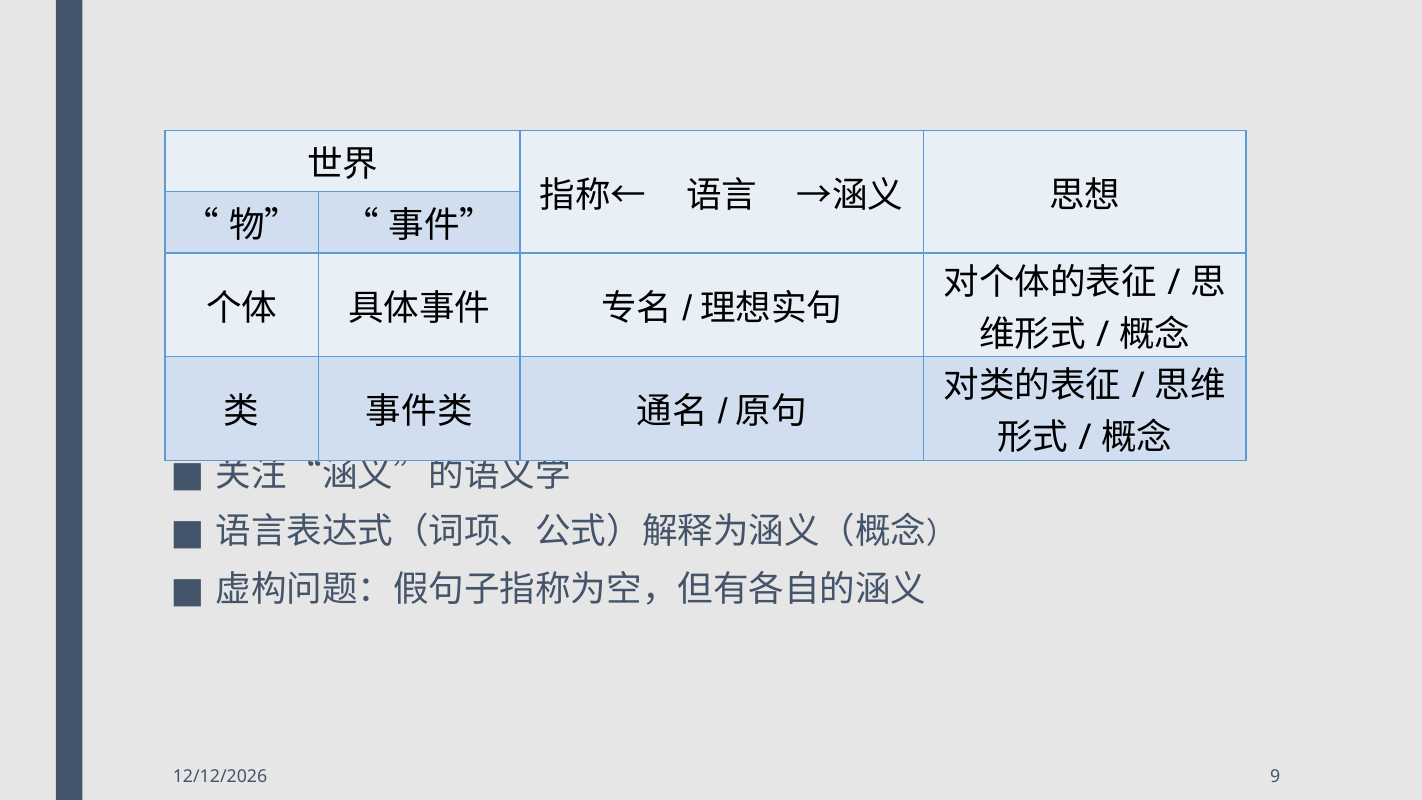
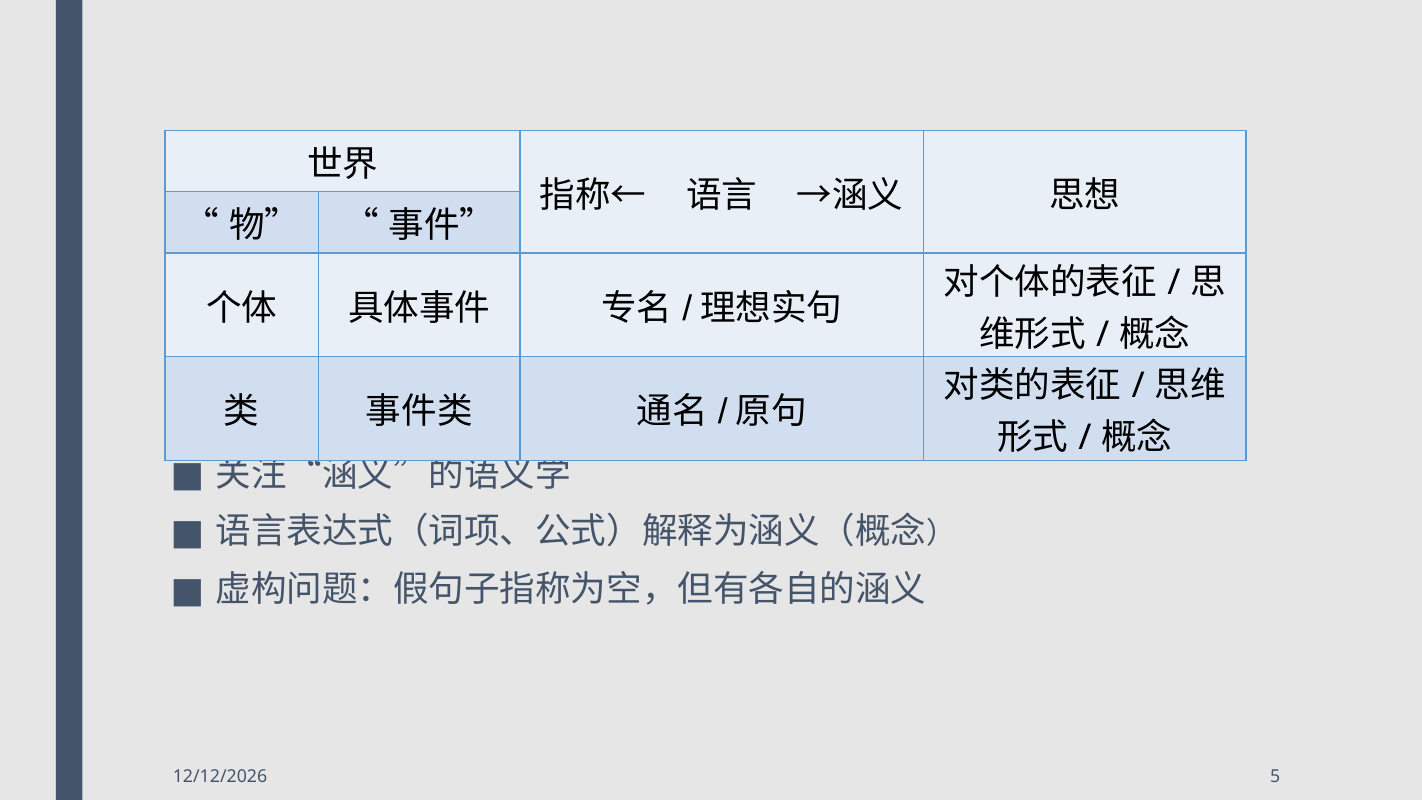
9: 9 -> 5 (1275, 776)
